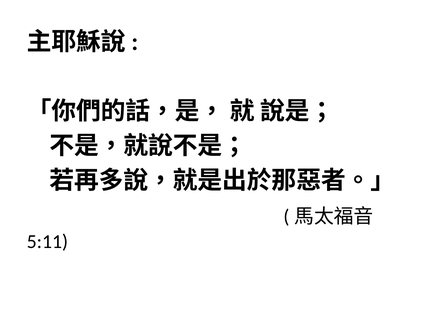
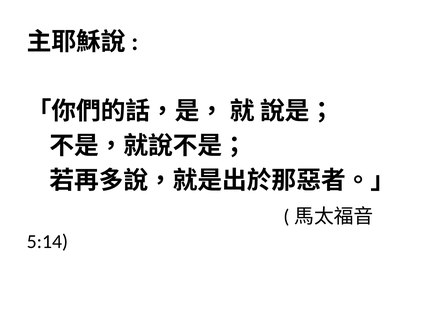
5:11: 5:11 -> 5:14 (47, 241)
